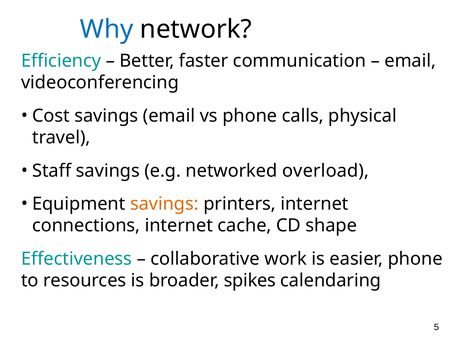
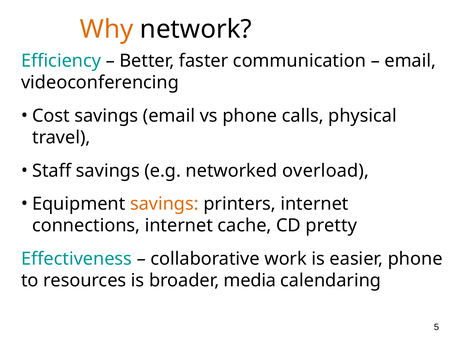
Why colour: blue -> orange (107, 29)
shape: shape -> pretty (331, 226)
spikes: spikes -> media (250, 281)
